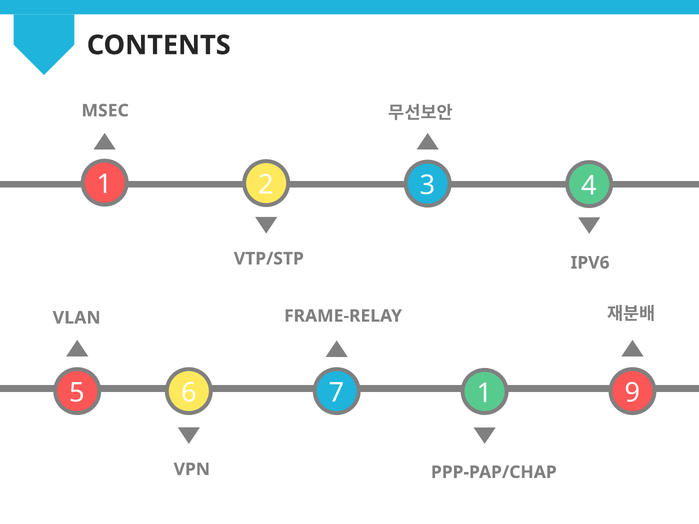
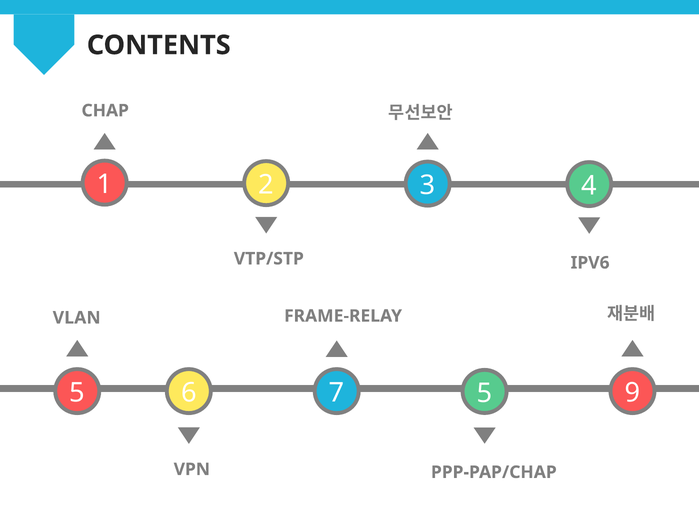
MSEC: MSEC -> CHAP (105, 111)
7 1: 1 -> 5 (485, 394)
